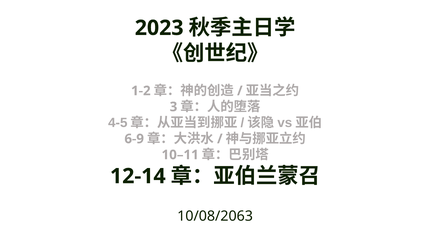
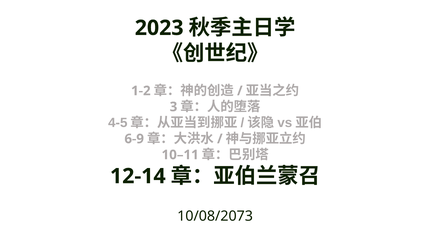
10/08/2063: 10/08/2063 -> 10/08/2073 (215, 216)
